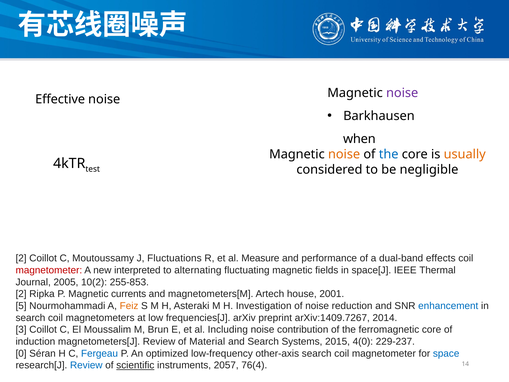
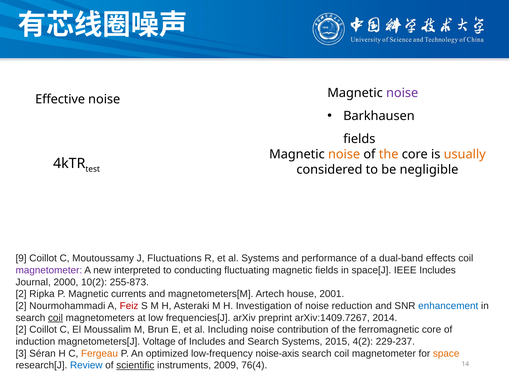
when: when -> fields (359, 139)
the colour: blue -> orange (389, 154)
2: 2 -> 9 (21, 258)
al Measure: Measure -> Systems (260, 258)
magnetometer colour: red -> purple (49, 270)
alternating: alternating -> conducting (198, 270)
IEEE Thermal: Thermal -> Includes (438, 270)
2005: 2005 -> 2000 (66, 282)
255-853: 255-853 -> 255-873 (129, 282)
5: 5 -> 2 (21, 306)
Feiz colour: orange -> red (129, 306)
coil underline: none -> present (55, 318)
3: 3 -> 2 (21, 330)
magnetometers[J Review: Review -> Voltage (159, 341)
of Material: Material -> Includes (207, 341)
4(0: 4(0 -> 4(2 (363, 341)
0: 0 -> 3 (21, 353)
Fergeau colour: blue -> orange (100, 353)
other-axis: other-axis -> noise-axis (277, 353)
space colour: blue -> orange (446, 353)
2057: 2057 -> 2009 (226, 365)
